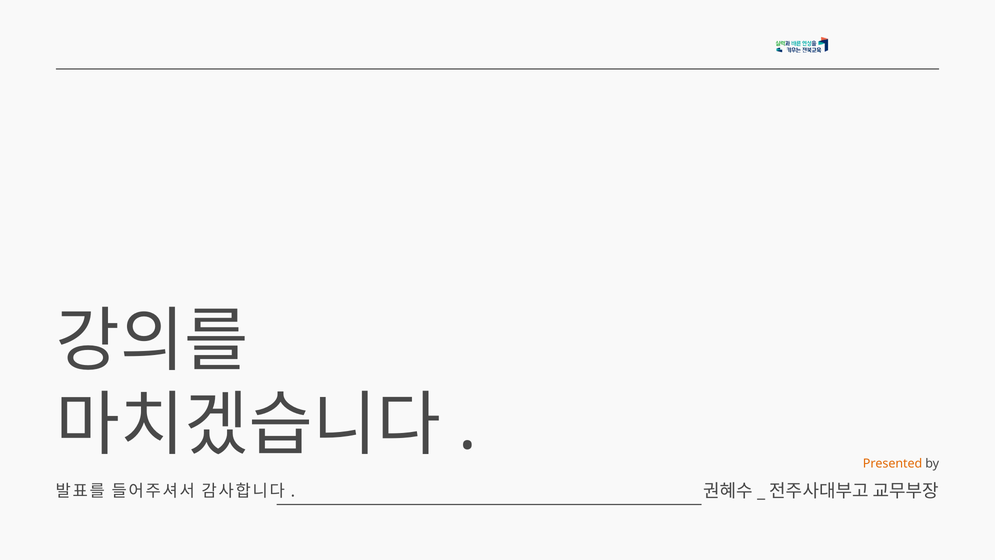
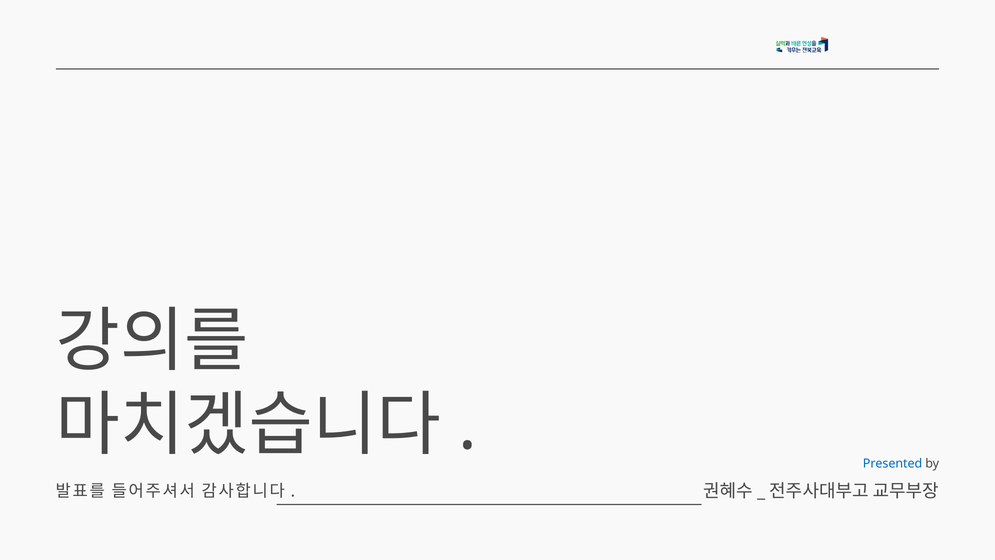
Presented colour: orange -> blue (893, 463)
